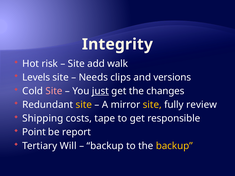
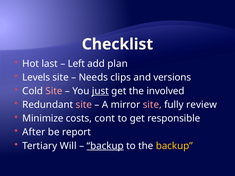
Integrity: Integrity -> Checklist (117, 44)
risk: risk -> last (50, 64)
Site: Site -> Left (76, 64)
walk: walk -> plan (118, 64)
changes: changes -> involved (165, 91)
site colour: yellow -> pink (84, 105)
site colour: yellow -> pink (152, 105)
Shipping: Shipping -> Minimize (43, 119)
tape: tape -> cont (105, 119)
Point: Point -> After (34, 132)
backup underline: none -> present (105, 146)
